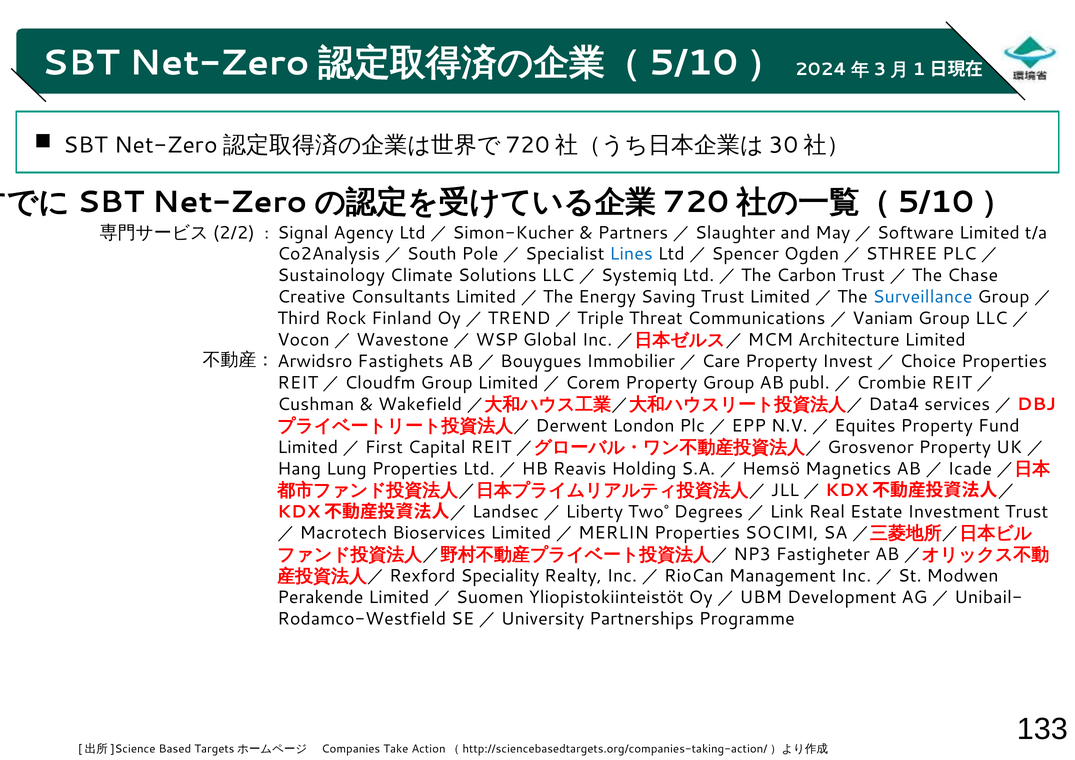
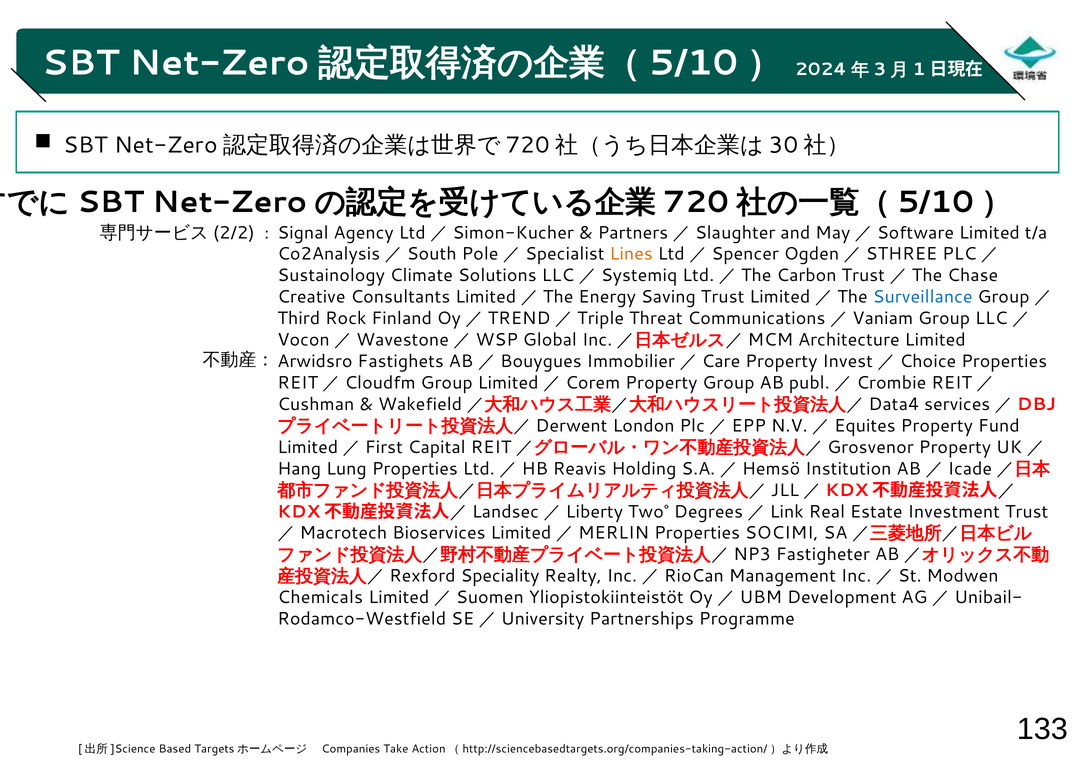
Lines colour: blue -> orange (631, 254)
Magnetics: Magnetics -> Institution (848, 469)
Perakende: Perakende -> Chemicals (320, 598)
